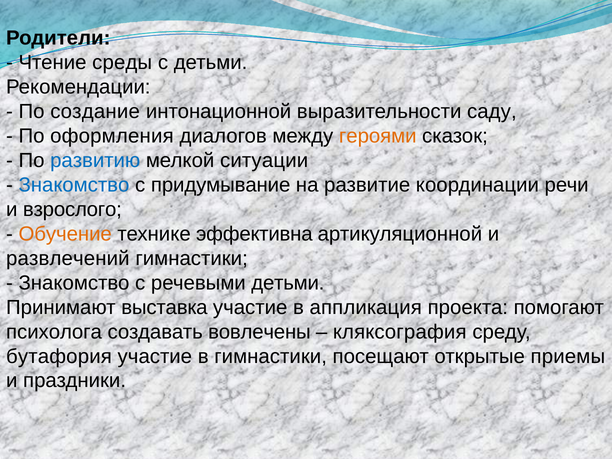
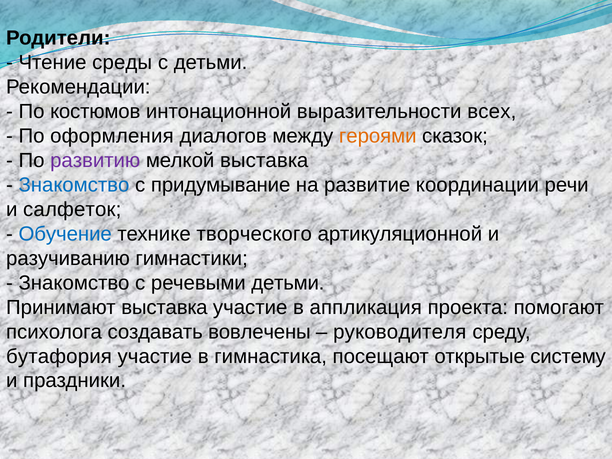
создание: создание -> костюмов (95, 111)
саду: саду -> всех (492, 111)
развитию colour: blue -> purple (95, 160)
мелкой ситуации: ситуации -> выставка (264, 160)
взрослого: взрослого -> салфеток (72, 209)
Обучение colour: orange -> blue (65, 234)
эффективна: эффективна -> творческого (254, 234)
развлечений: развлечений -> разучиванию (68, 258)
кляксография: кляксография -> руководителя (400, 332)
в гимнастики: гимнастики -> гимнастика (271, 356)
приемы: приемы -> систему (568, 356)
